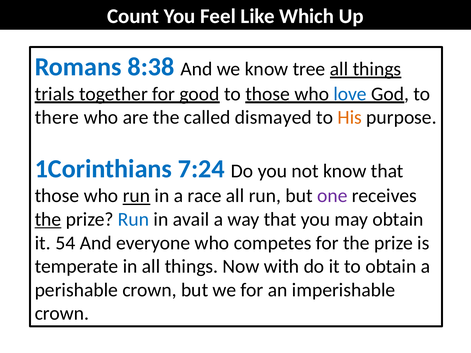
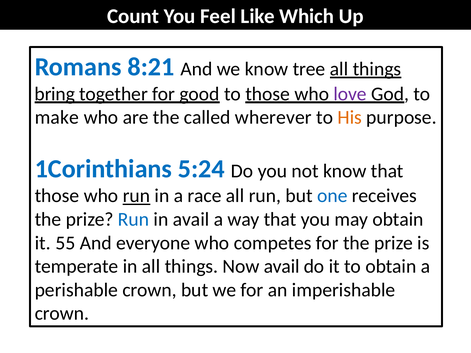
8:38: 8:38 -> 8:21 (151, 67)
trials: trials -> bring (55, 94)
love colour: blue -> purple (350, 94)
there: there -> make (57, 117)
dismayed: dismayed -> wherever (273, 117)
7:24: 7:24 -> 5:24 (201, 169)
one colour: purple -> blue (332, 196)
the underline: present -> none (48, 220)
54: 54 -> 55 (66, 243)
Now with: with -> avail (282, 267)
